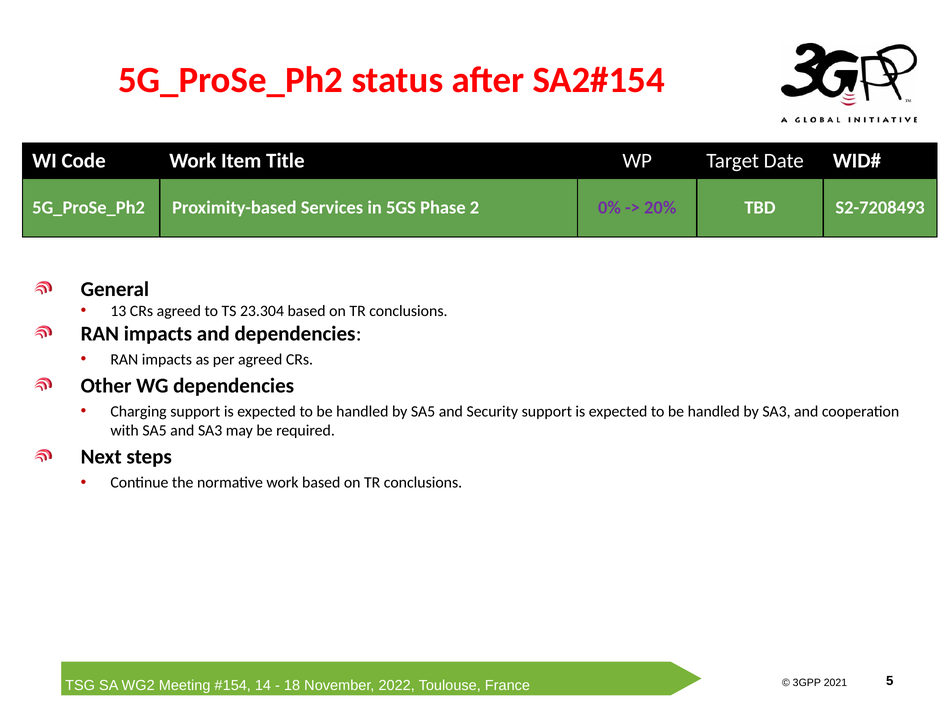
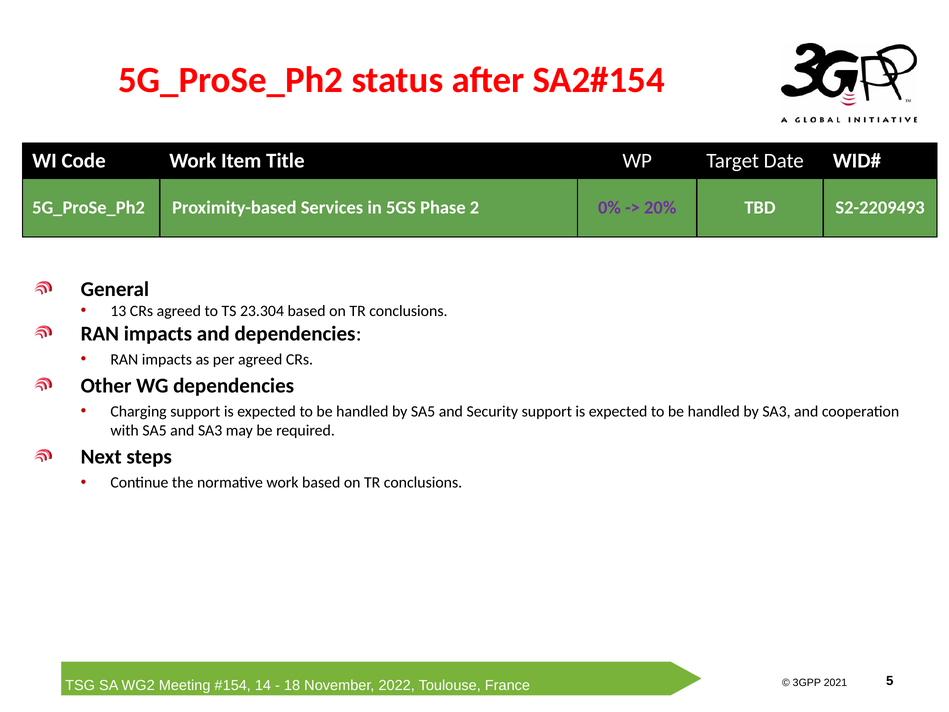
S2-7208493: S2-7208493 -> S2-2209493 (880, 208)
